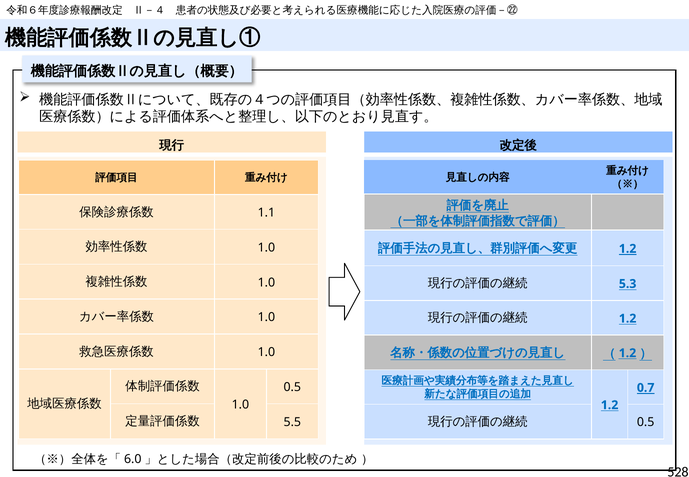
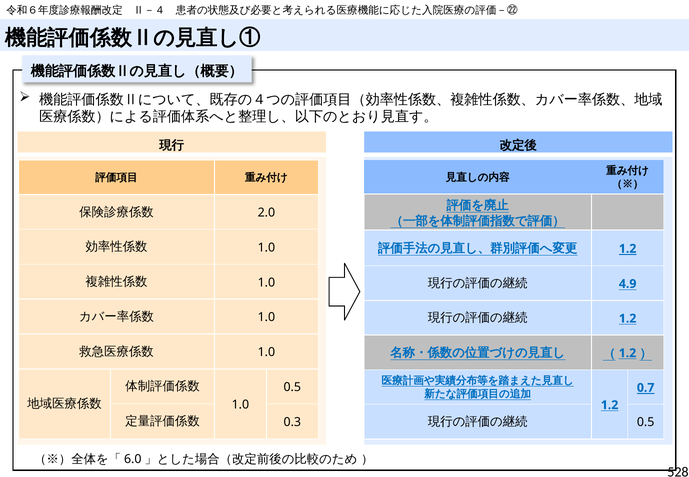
1.1: 1.1 -> 2.0 (266, 213)
5.3: 5.3 -> 4.9 (628, 284)
5.5: 5.5 -> 0.3 (292, 422)
